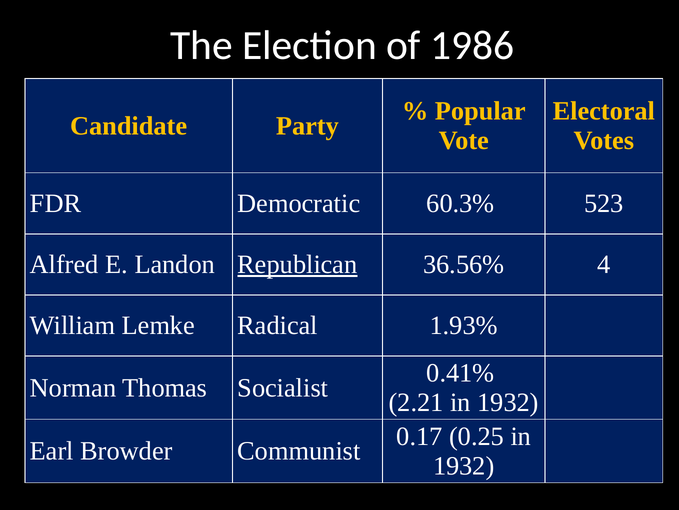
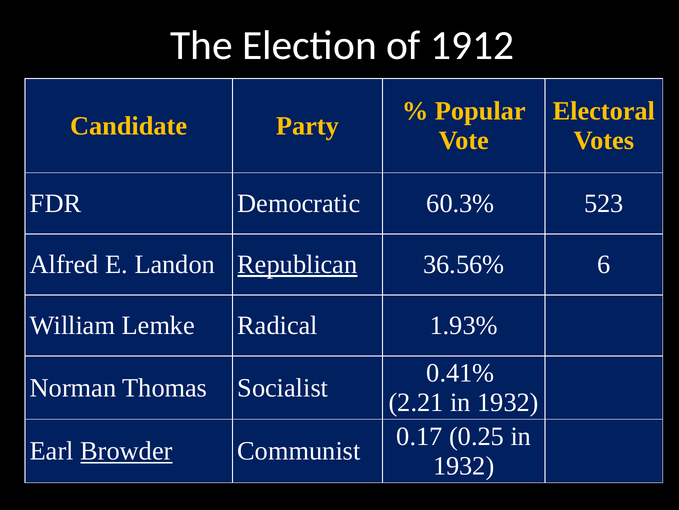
1986: 1986 -> 1912 (472, 45)
4: 4 -> 6 (604, 264)
Browder underline: none -> present (126, 451)
